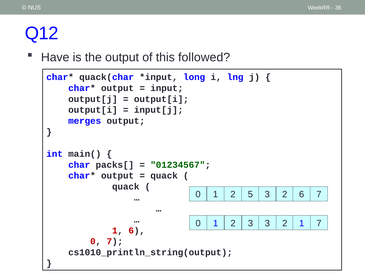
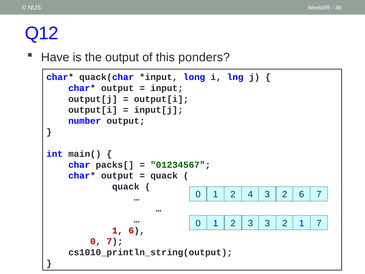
followed: followed -> ponders (204, 57)
merges: merges -> number (85, 121)
5: 5 -> 4 (250, 194)
